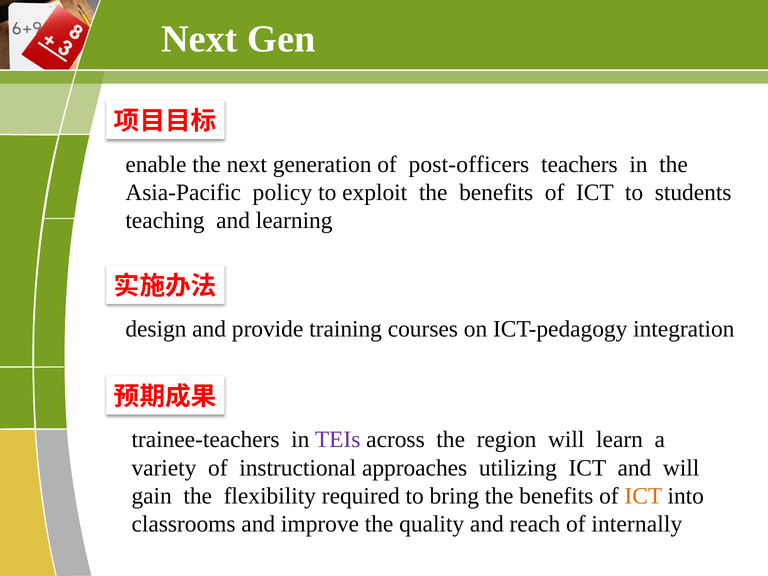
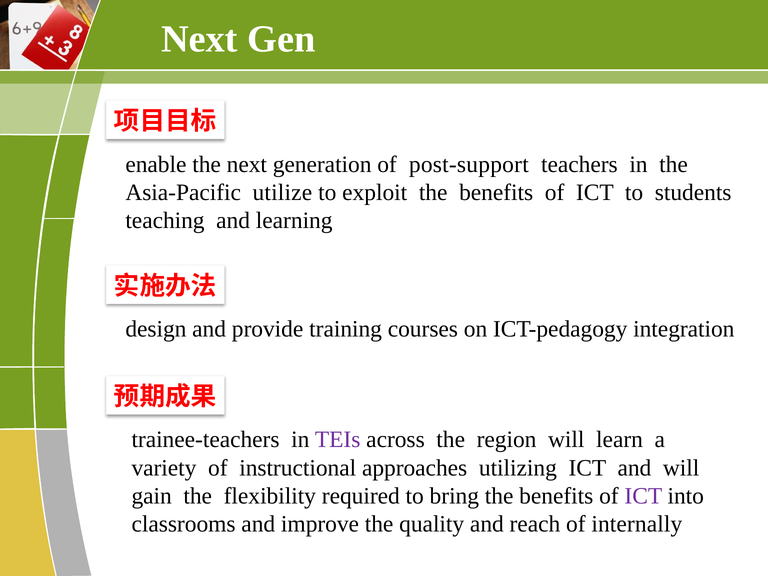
post-officers: post-officers -> post-support (469, 164)
policy: policy -> utilize (282, 193)
ICT colour: orange -> purple (643, 496)
